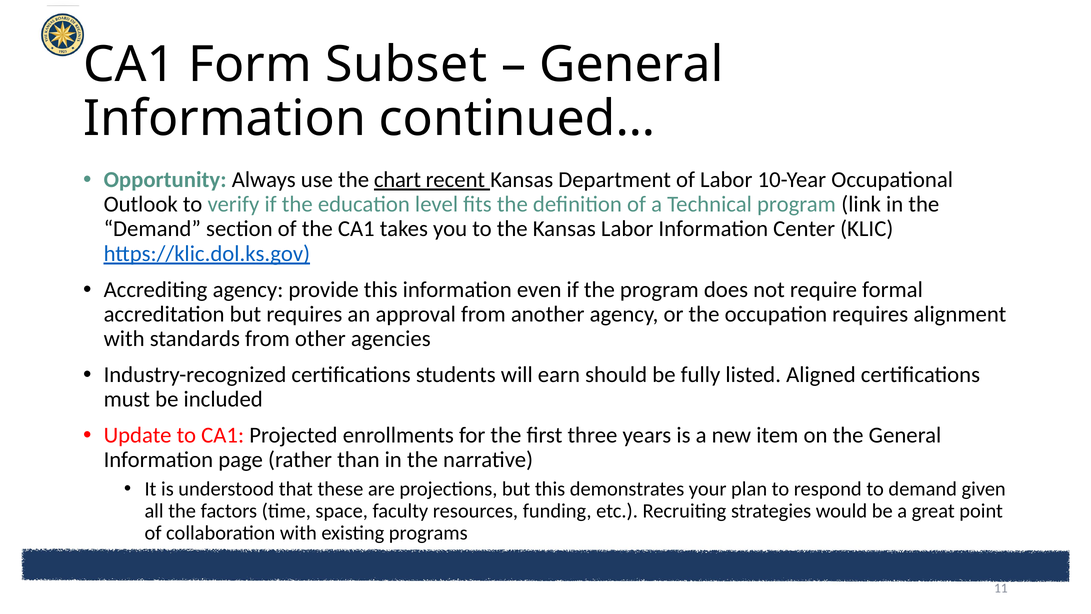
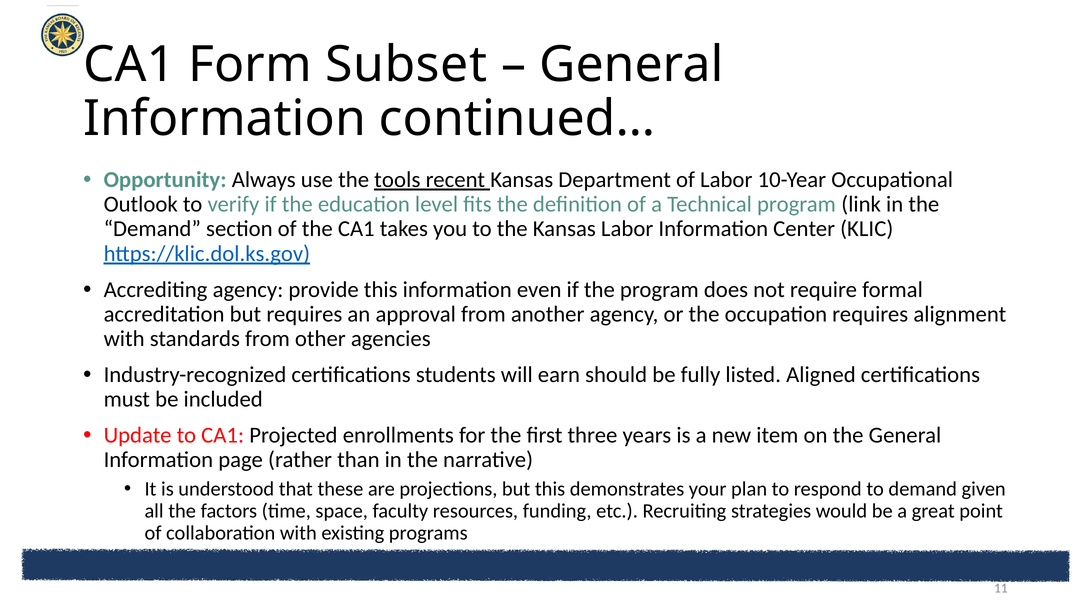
chart: chart -> tools (397, 180)
